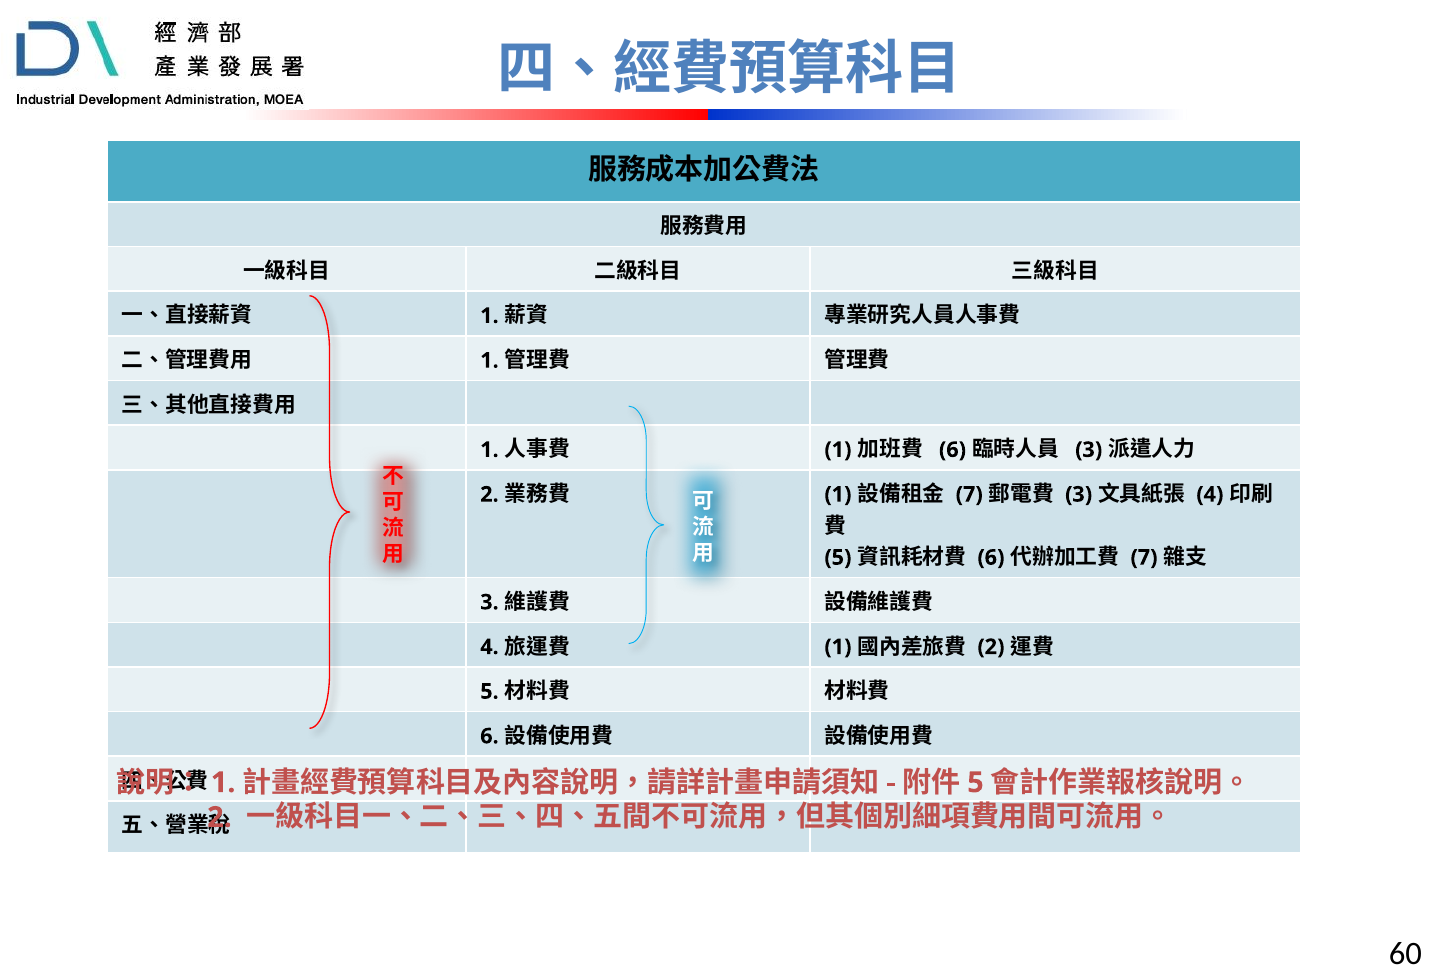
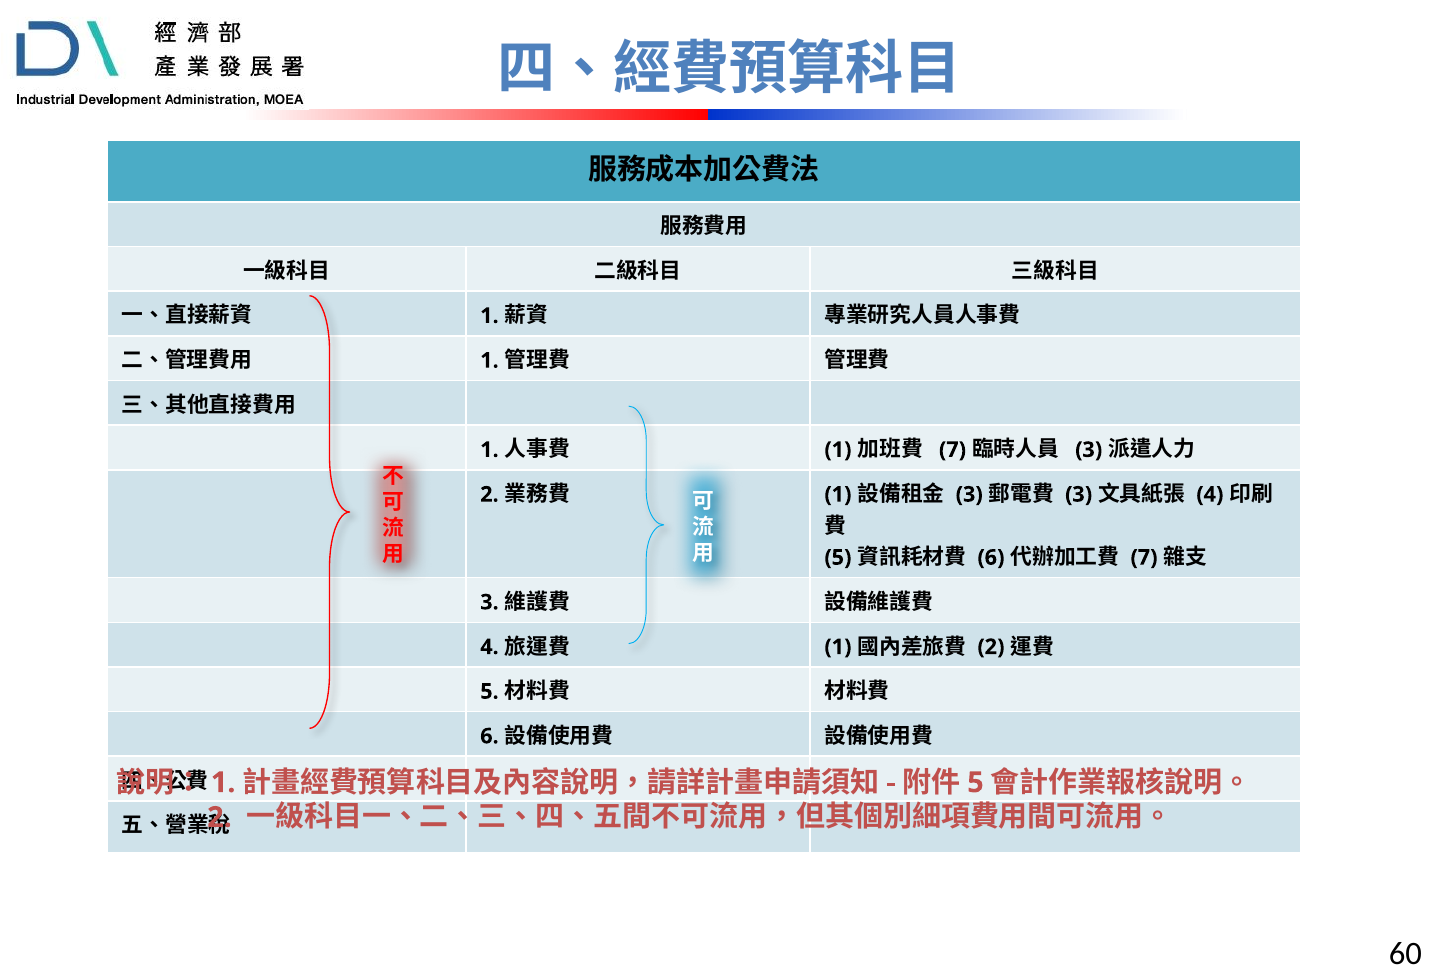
6: 6 -> 7 (952, 450)
7: 7 -> 3 (969, 495)
